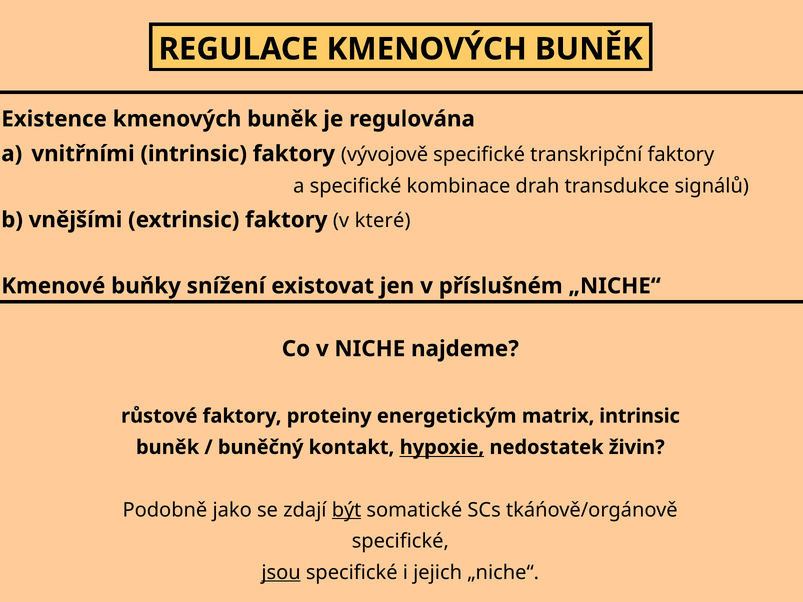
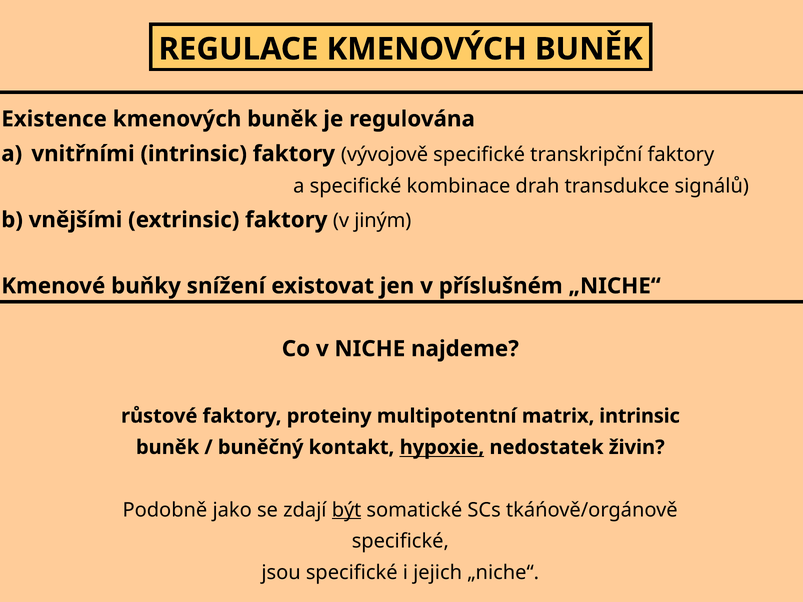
které: které -> jiným (383, 221)
energetickým: energetickým -> multipotentní (447, 416)
jsou underline: present -> none (281, 573)
